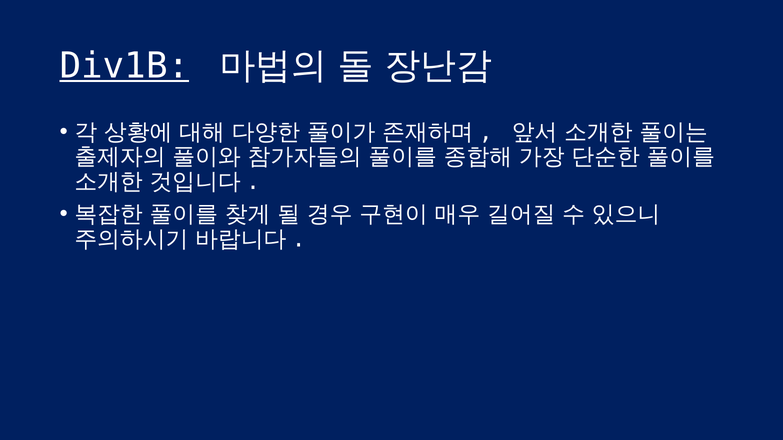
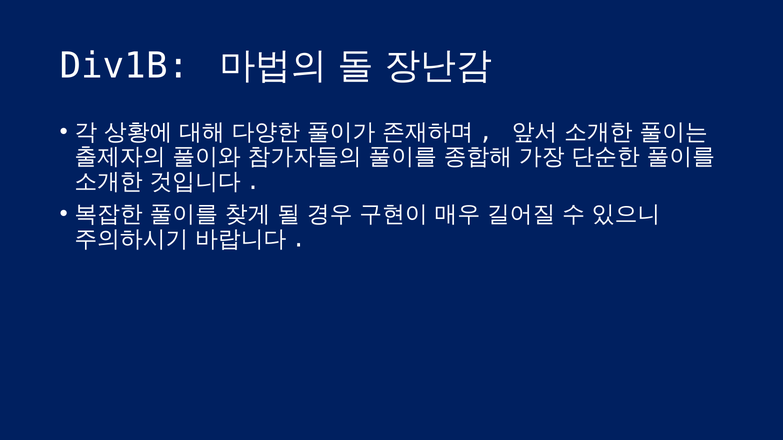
Div1B underline: present -> none (124, 66)
